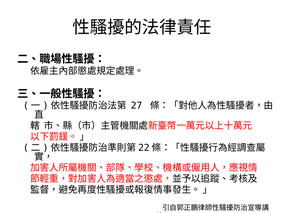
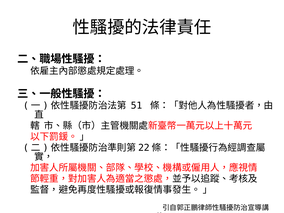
27: 27 -> 51 (136, 106)
